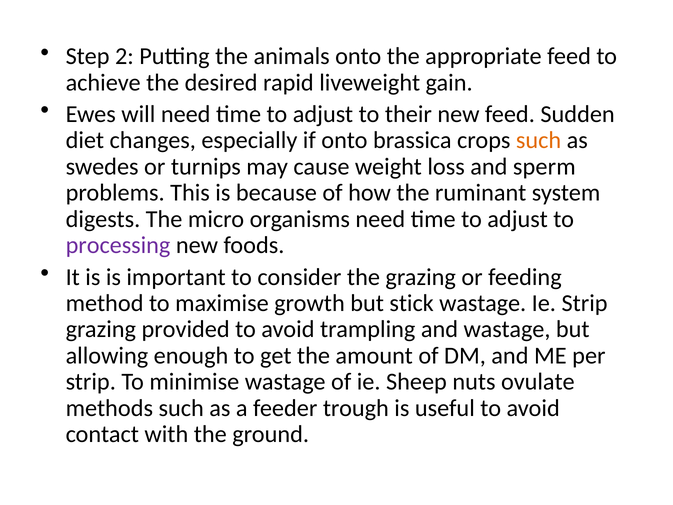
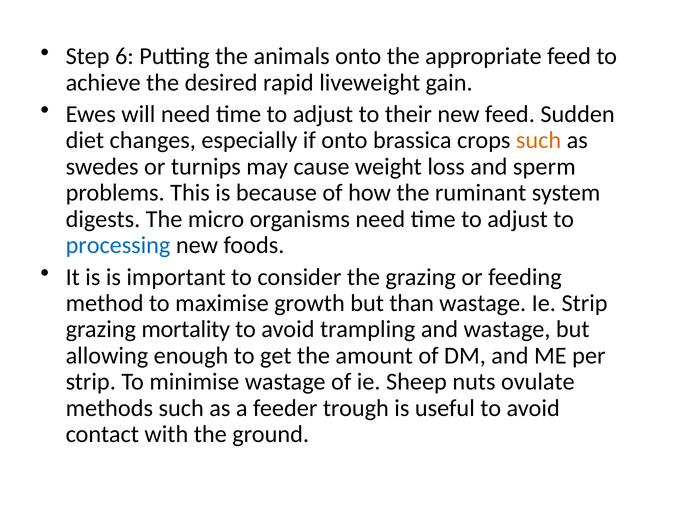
2: 2 -> 6 (124, 56)
processing colour: purple -> blue (118, 245)
stick: stick -> than (412, 303)
provided: provided -> mortality (186, 329)
